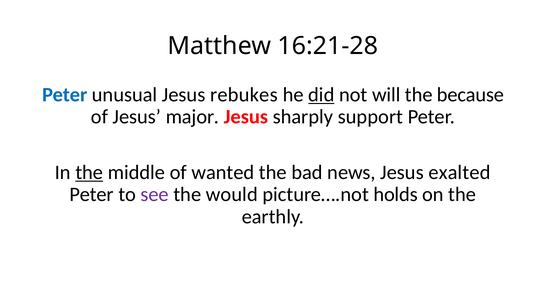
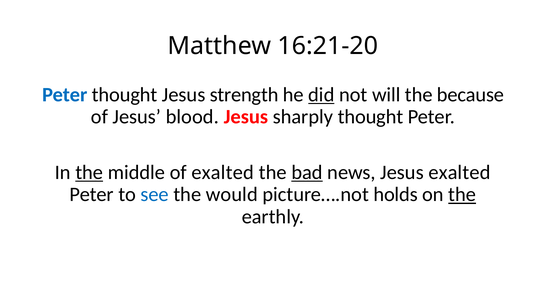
16:21-28: 16:21-28 -> 16:21-20 (328, 46)
Peter unusual: unusual -> thought (125, 95)
rebukes: rebukes -> strength (244, 95)
major: major -> blood (192, 117)
sharply support: support -> thought (370, 117)
of wanted: wanted -> exalted (223, 172)
bad underline: none -> present (307, 172)
see colour: purple -> blue (155, 195)
the underline: none -> present (462, 195)
